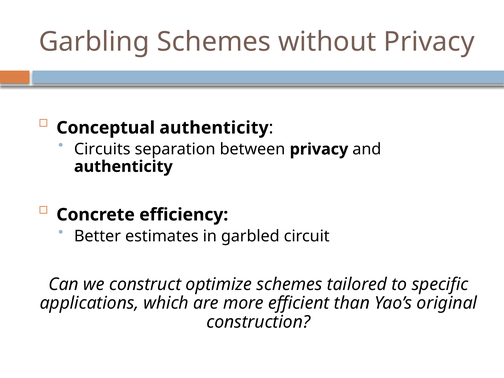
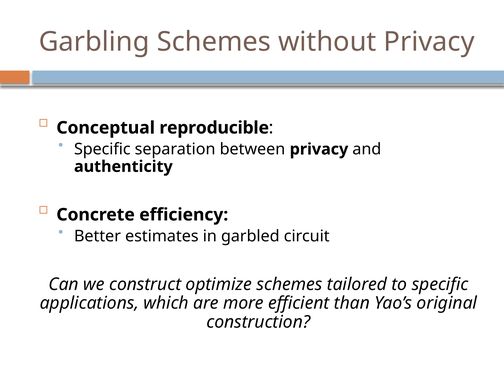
Conceptual authenticity: authenticity -> reproducible (214, 128)
Circuits: Circuits -> Specific (102, 149)
